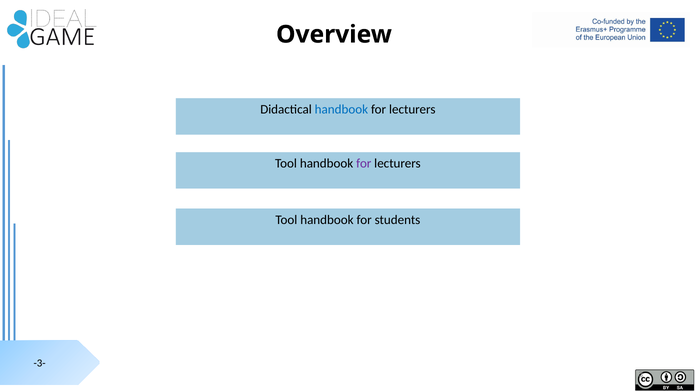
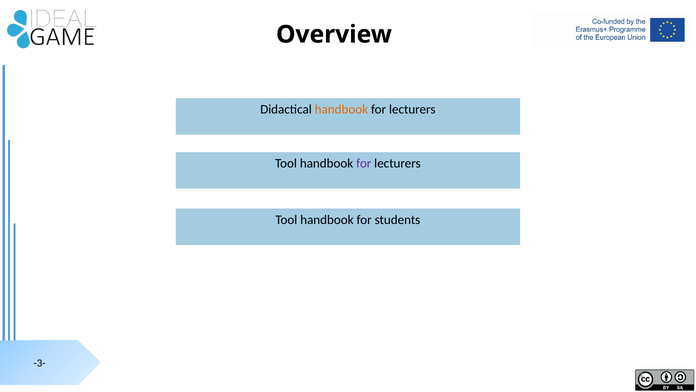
handbook colour: blue -> orange (341, 109)
